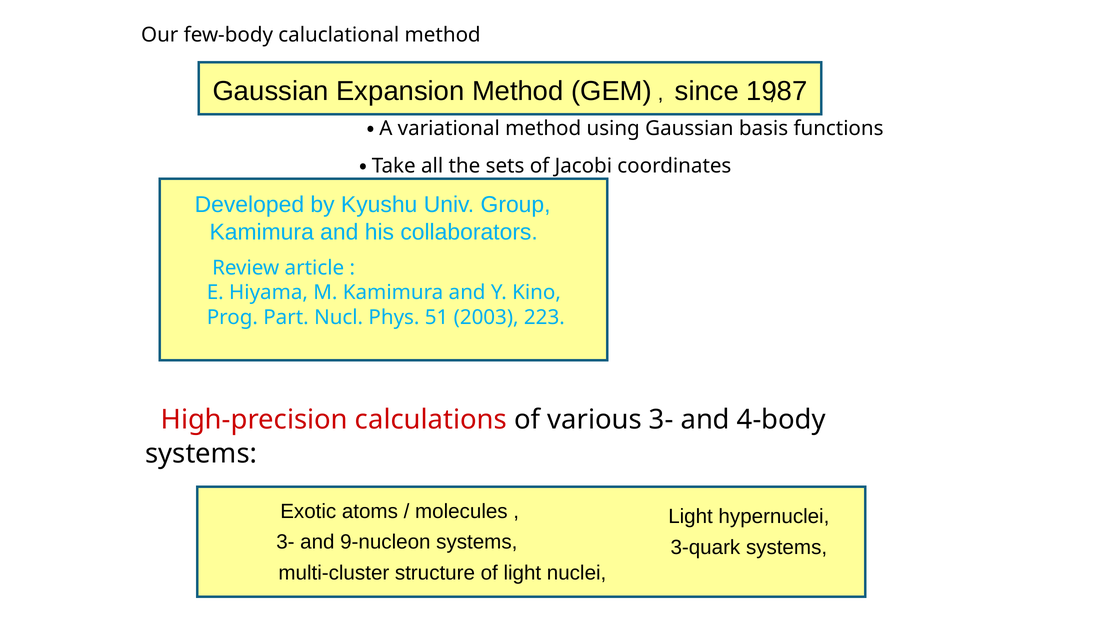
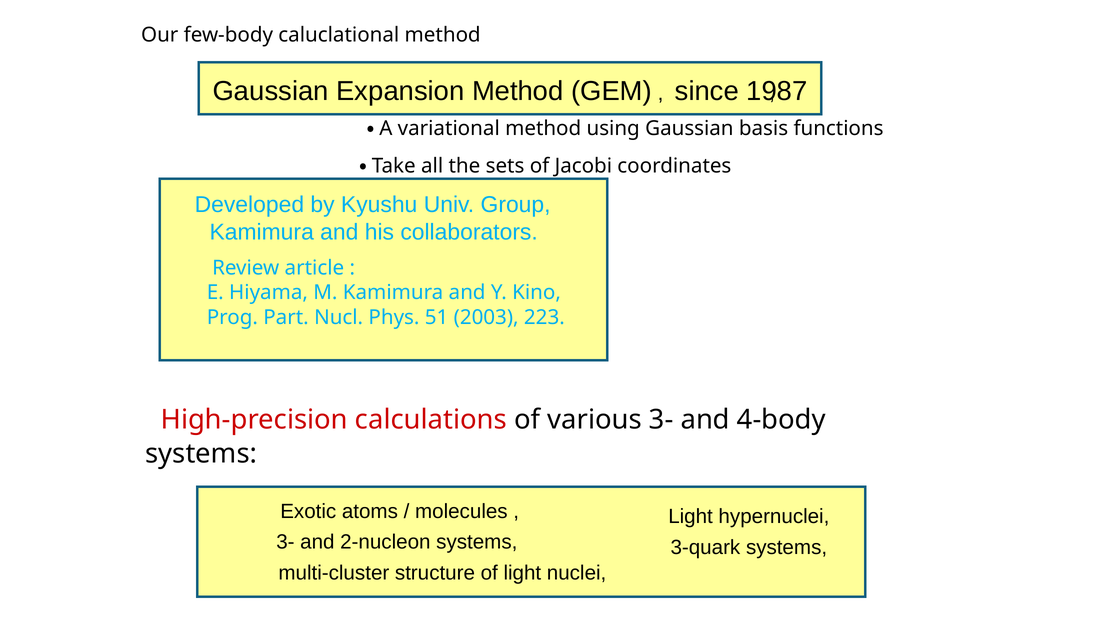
9-nucleon: 9-nucleon -> 2-nucleon (385, 543)
